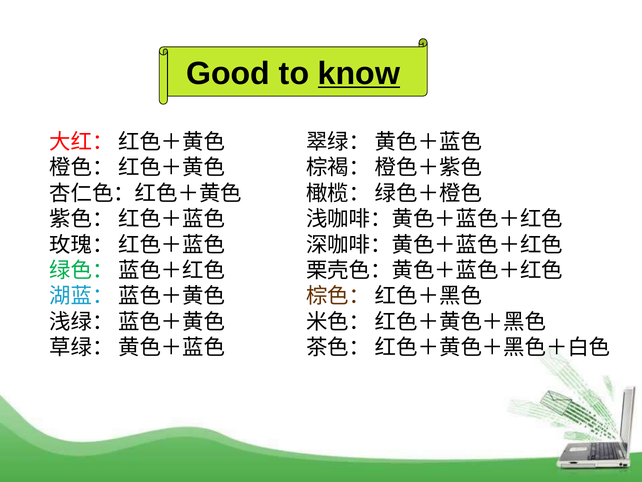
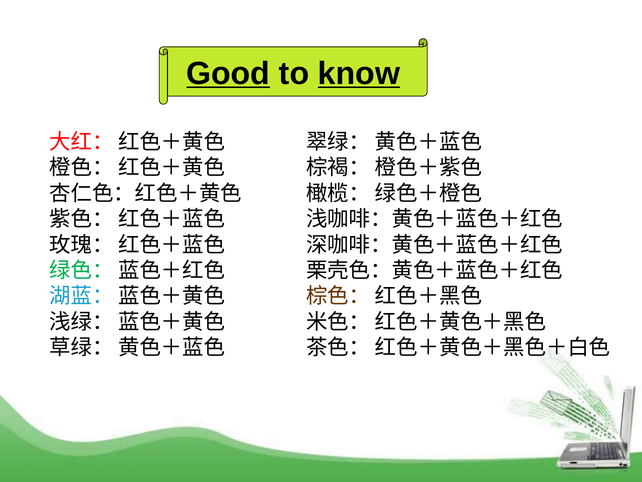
Good underline: none -> present (228, 73)
